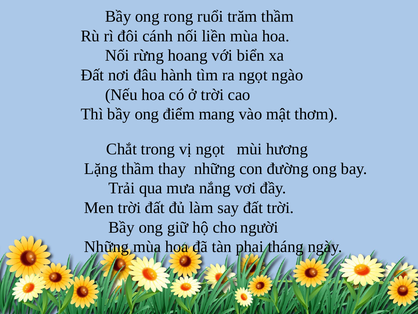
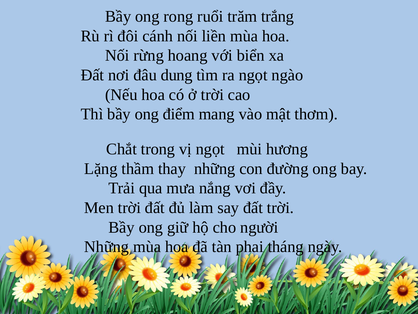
trăm thầm: thầm -> trắng (278, 16)
hành: hành -> dung (177, 75)
